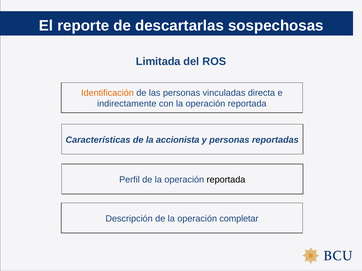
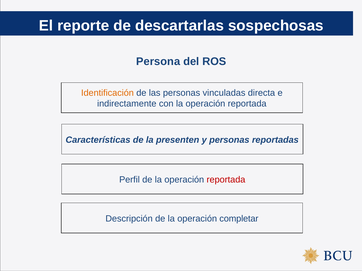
Limitada: Limitada -> Persona (158, 62)
accionista: accionista -> presenten (178, 140)
reportada colour: black -> red (226, 180)
